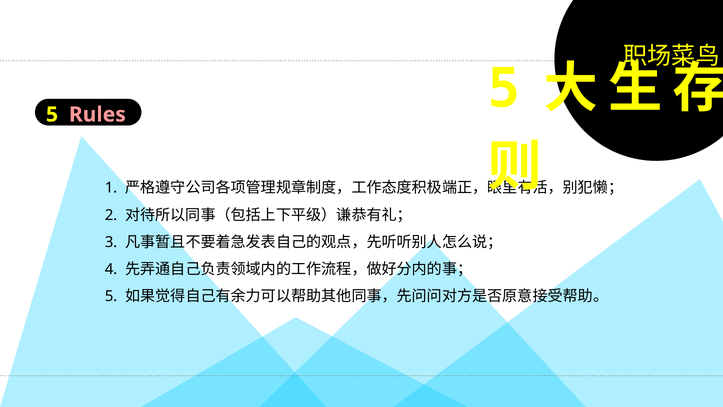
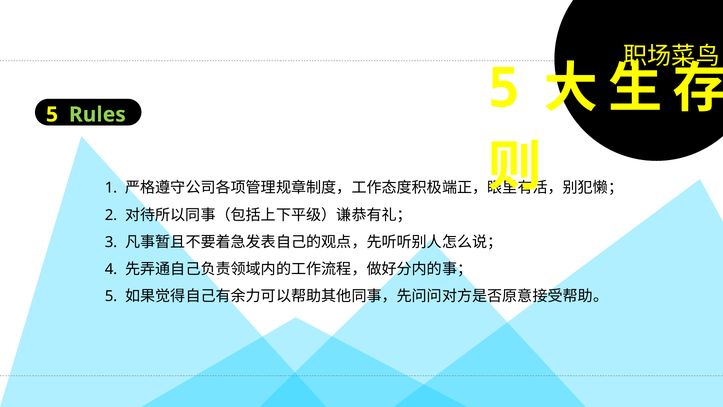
Rules colour: pink -> light green (97, 114)
